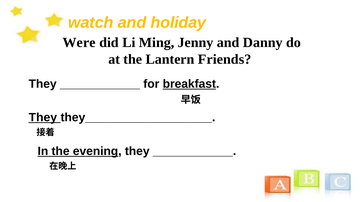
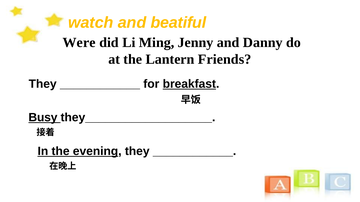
holiday: holiday -> beatiful (178, 23)
They: They -> Busy (43, 118)
